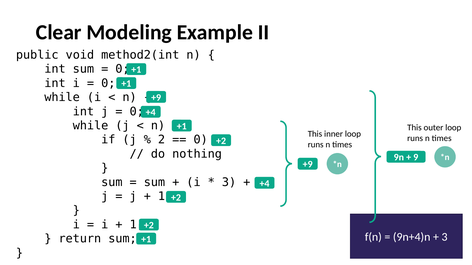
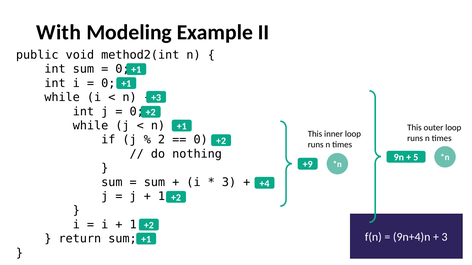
Clear: Clear -> With (59, 32)
+9: +9 -> +3 (156, 98)
+4: +4 -> +2 (151, 113)
9: 9 -> 5 (416, 158)
